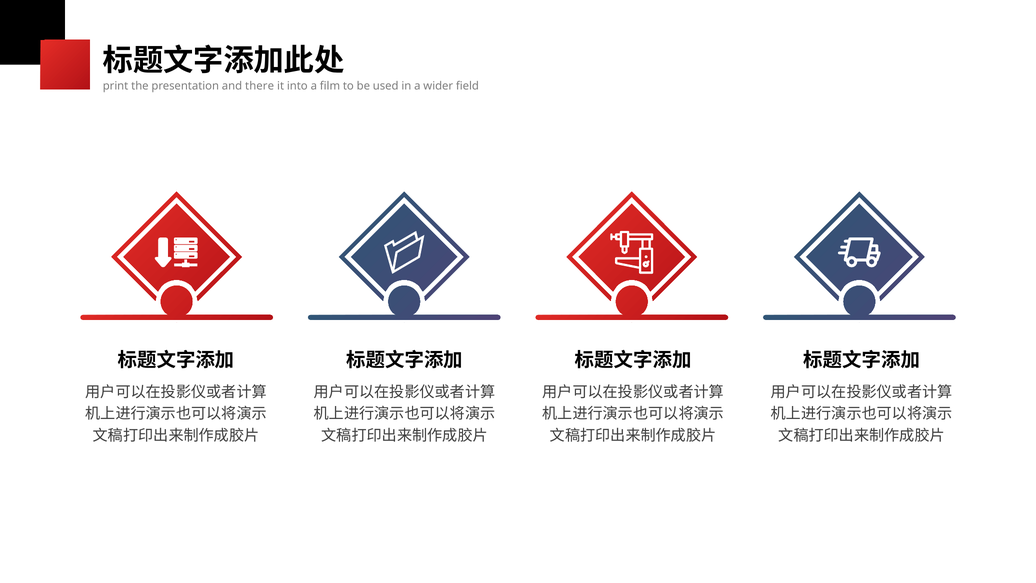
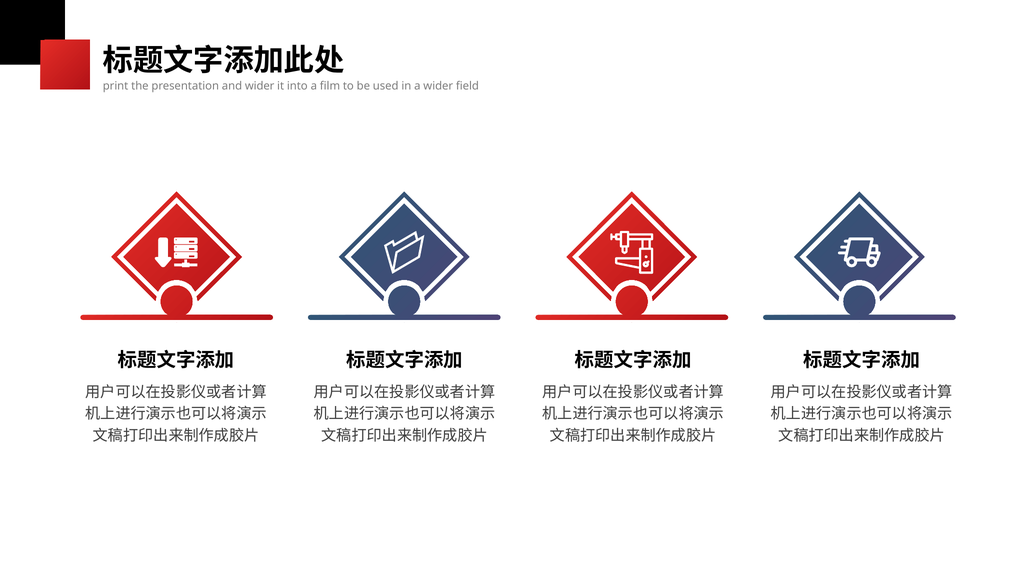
and there: there -> wider (260, 86)
